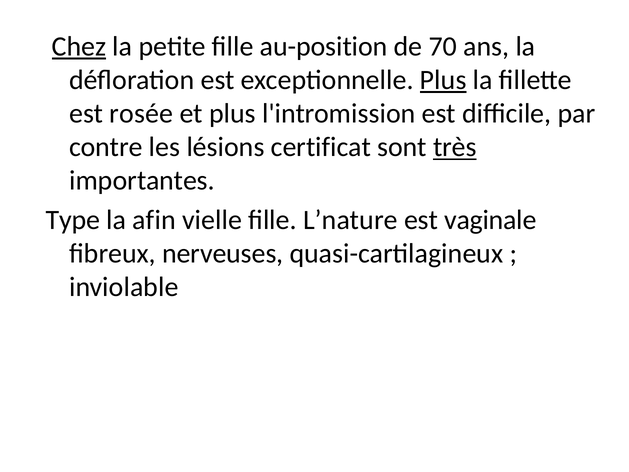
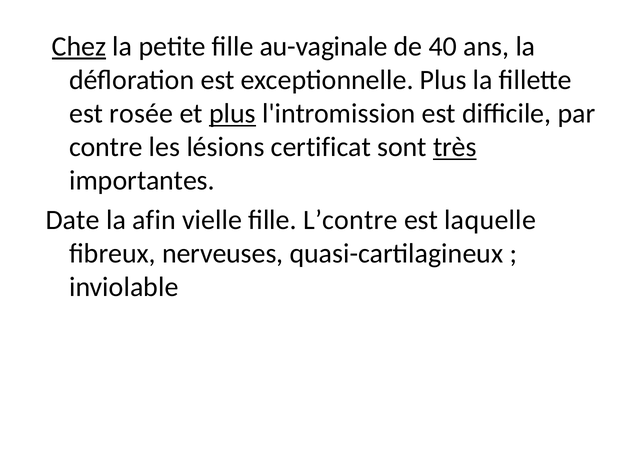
au-position: au-position -> au-vaginale (324, 46)
70: 70 -> 40 (443, 46)
Plus underline: present -> none (443, 80)
plus underline: none -> present (232, 114)
Type: Type -> Date (73, 220)
L’nature: L’nature -> L’contre (350, 220)
vaginale: vaginale -> laquelle (490, 220)
